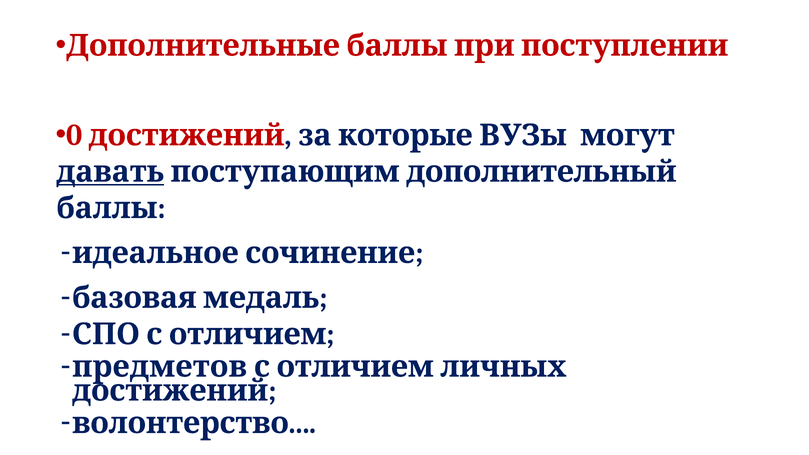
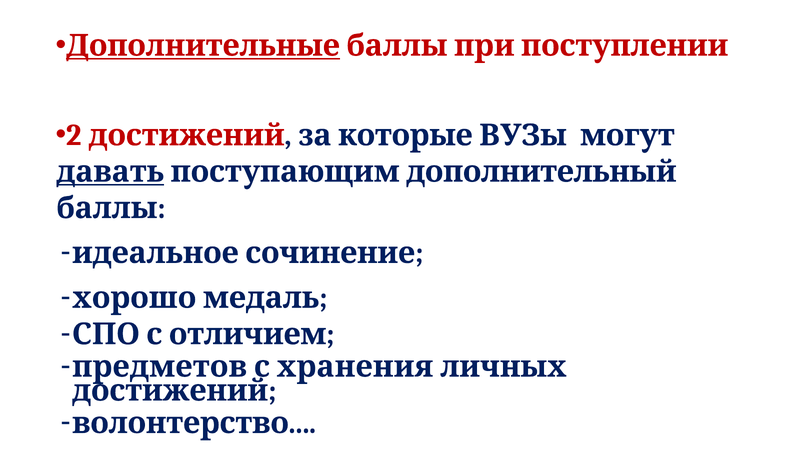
Дополнительные underline: none -> present (203, 46)
0: 0 -> 2 (74, 135)
базовая: базовая -> хорошо (134, 298)
с отличием: отличием -> хранения (355, 367)
